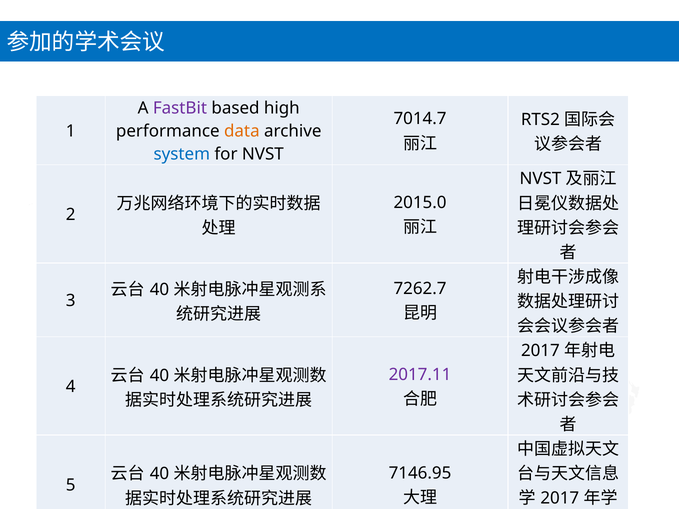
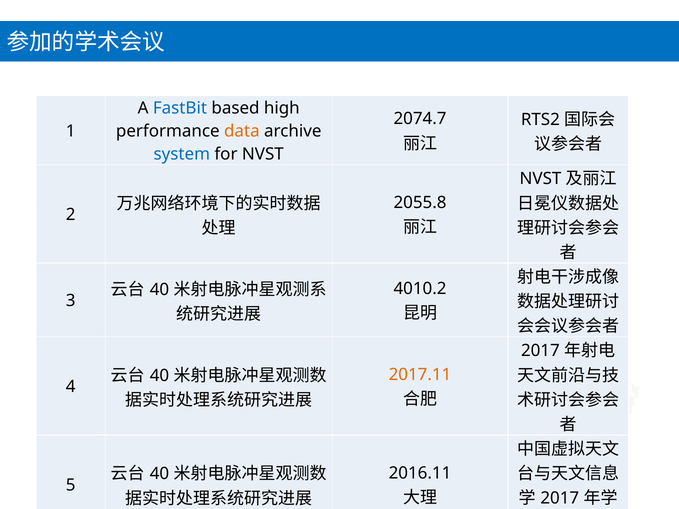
FastBit colour: purple -> blue (180, 108)
7014.7: 7014.7 -> 2074.7 (420, 119)
2015.0: 2015.0 -> 2055.8 (420, 203)
7262.7: 7262.7 -> 4010.2 (420, 289)
2017.11 colour: purple -> orange (420, 375)
7146.95: 7146.95 -> 2016.11 (420, 473)
